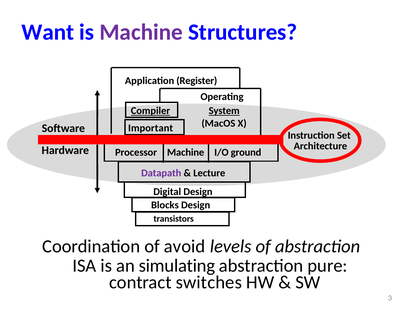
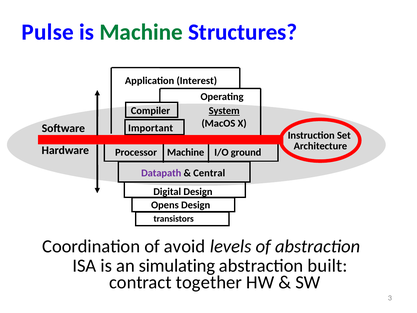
Want: Want -> Pulse (48, 32)
Machine colour: purple -> green (141, 32)
Register: Register -> Interest (197, 81)
Compiler underline: present -> none (150, 111)
Lecture: Lecture -> Central (209, 173)
Blocks: Blocks -> Opens (165, 205)
pure: pure -> built (328, 266)
switches: switches -> together (209, 282)
